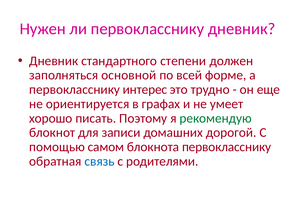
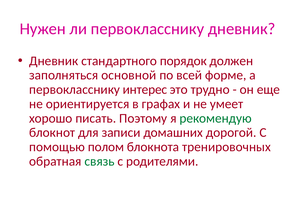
степени: степени -> порядок (183, 61)
самом: самом -> полом (106, 147)
блокнота первокласснику: первокласснику -> тренировочных (226, 147)
связь colour: blue -> green (99, 161)
